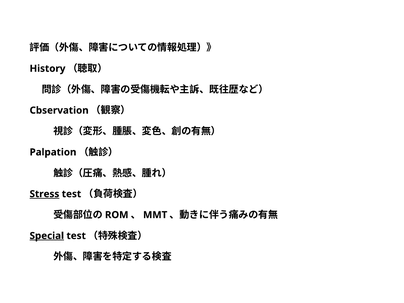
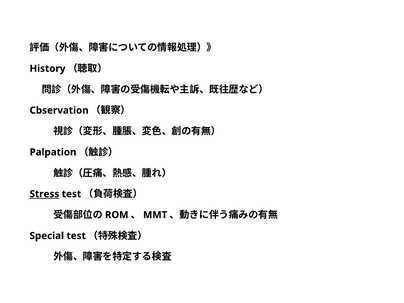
Special underline: present -> none (47, 236)
